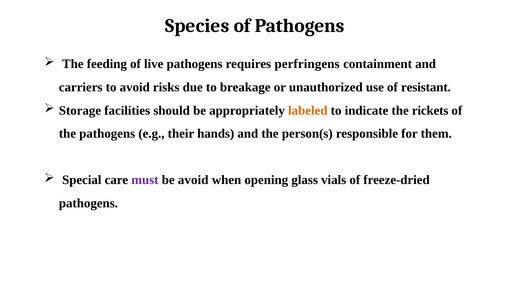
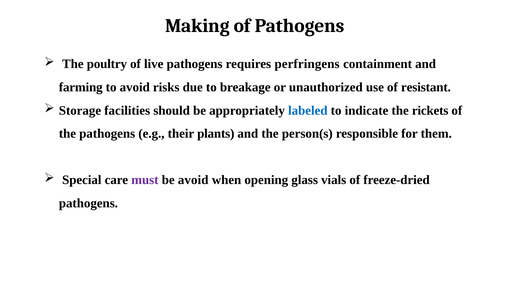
Species: Species -> Making (197, 26)
feeding: feeding -> poultry (107, 64)
carriers: carriers -> farming (81, 87)
labeled colour: orange -> blue (308, 111)
hands: hands -> plants (216, 134)
